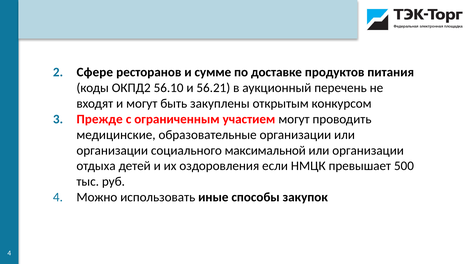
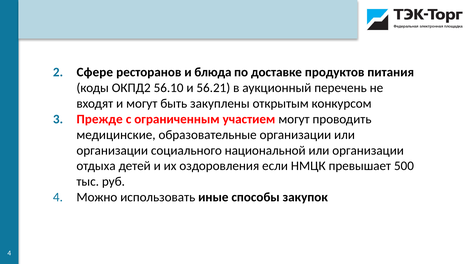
сумме: сумме -> блюда (213, 72)
максимальной: максимальной -> национальной (265, 151)
